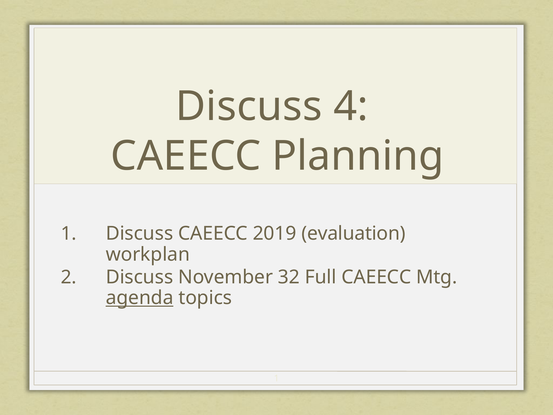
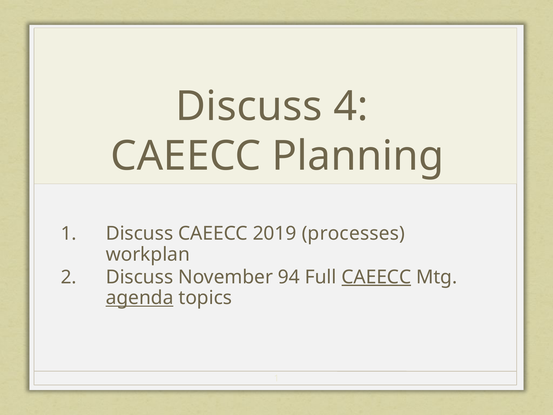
evaluation: evaluation -> processes (353, 233)
32: 32 -> 94 (289, 277)
CAEECC underline: none -> present (376, 277)
